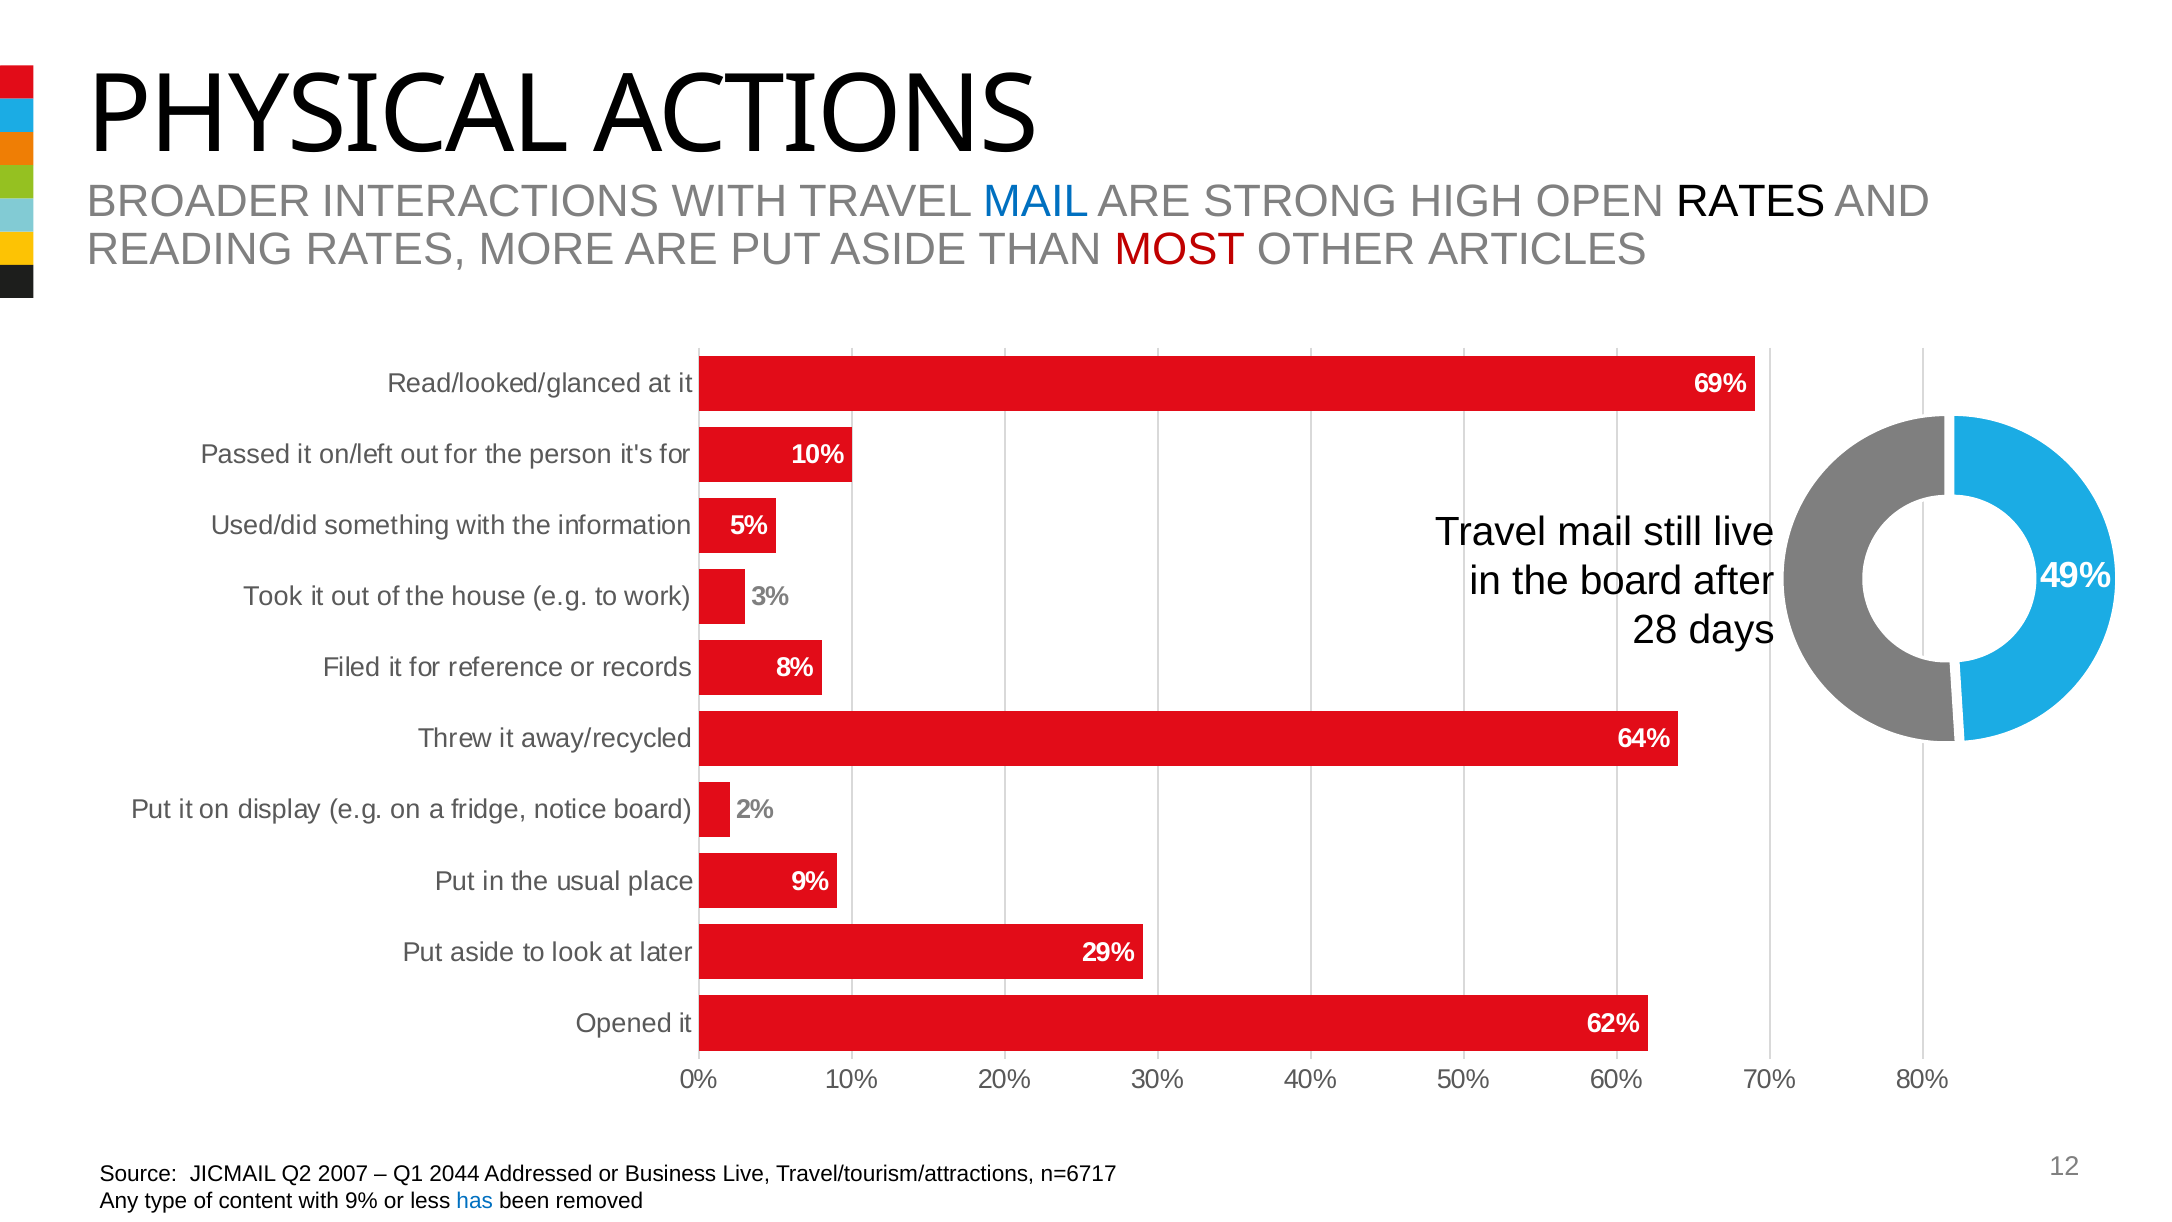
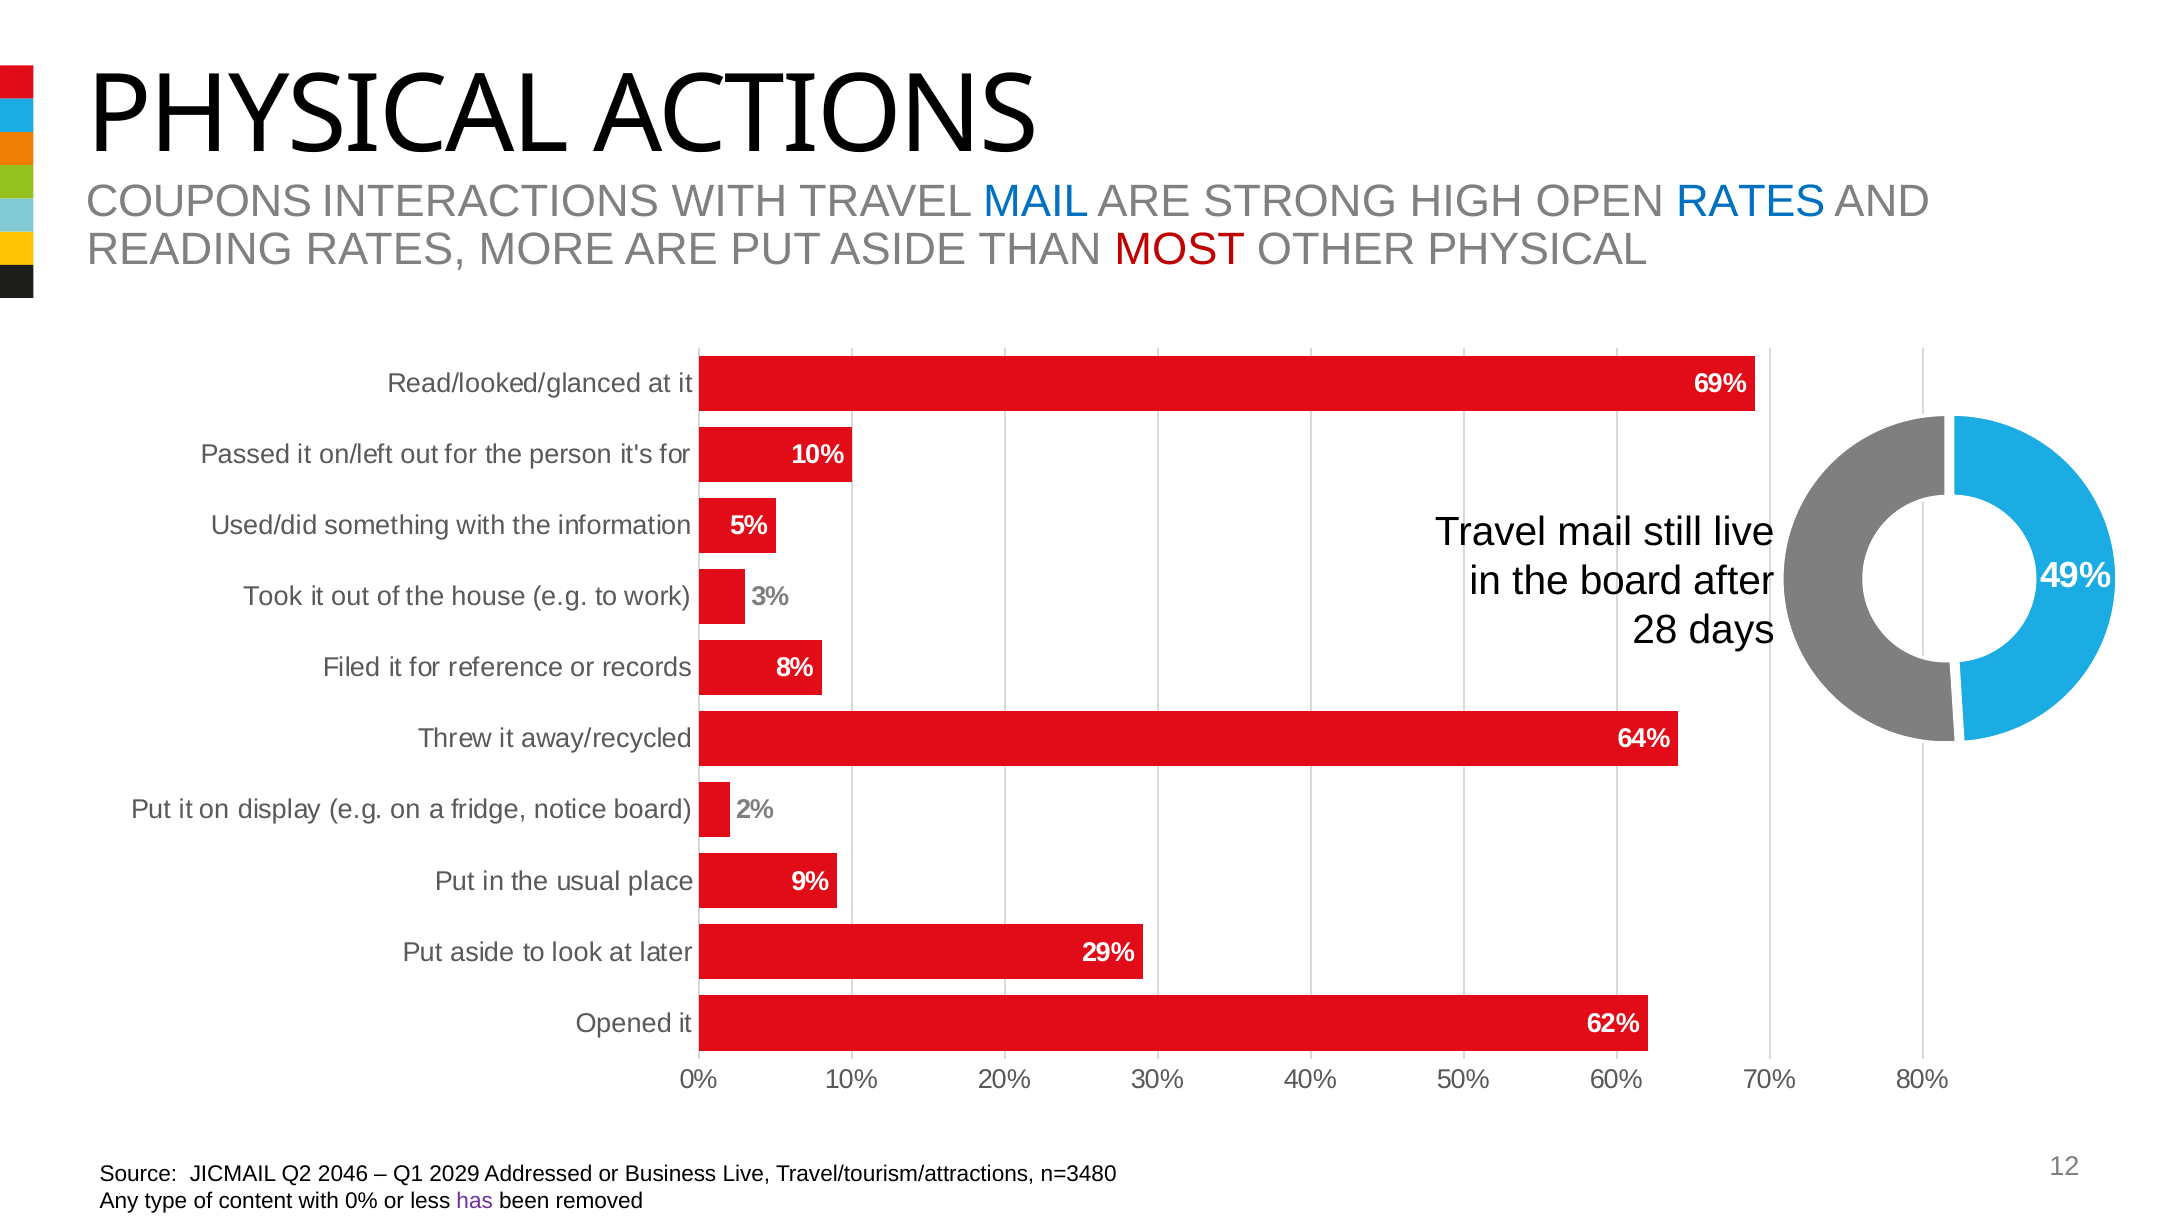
BROADER: BROADER -> COUPONS (199, 201)
RATES colour: black -> blue (1751, 201)
OTHER ARTICLES: ARTICLES -> PHYSICAL (1538, 250)
2007: 2007 -> 2046 (343, 1173)
2044: 2044 -> 2029 (455, 1173)
n=6717: n=6717 -> n=3480 (1079, 1173)
with 9%: 9% -> 0% (361, 1201)
has colour: blue -> purple (475, 1201)
